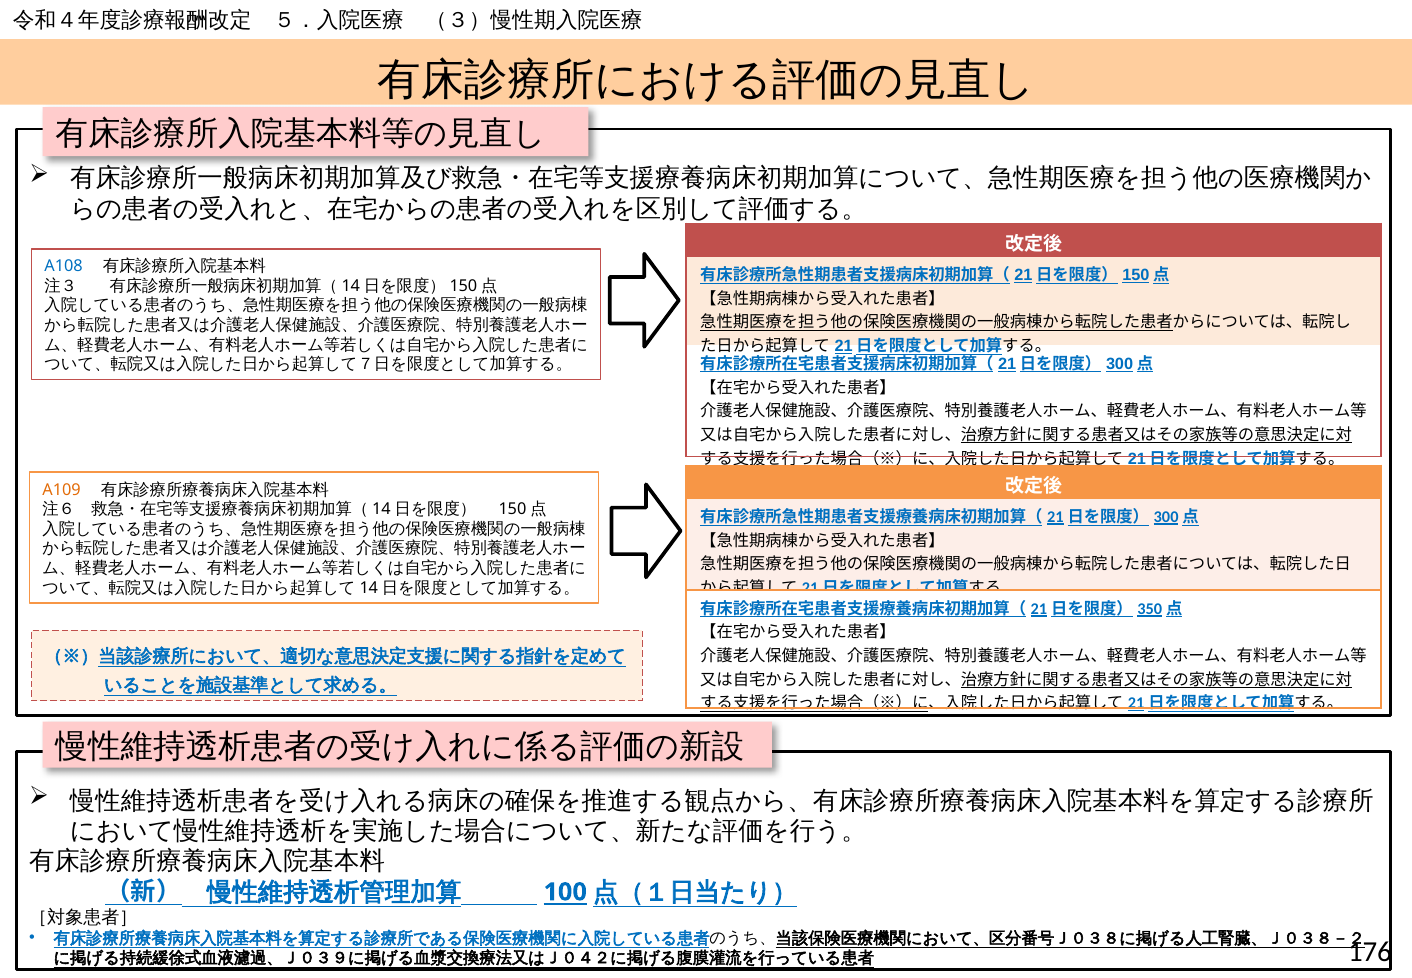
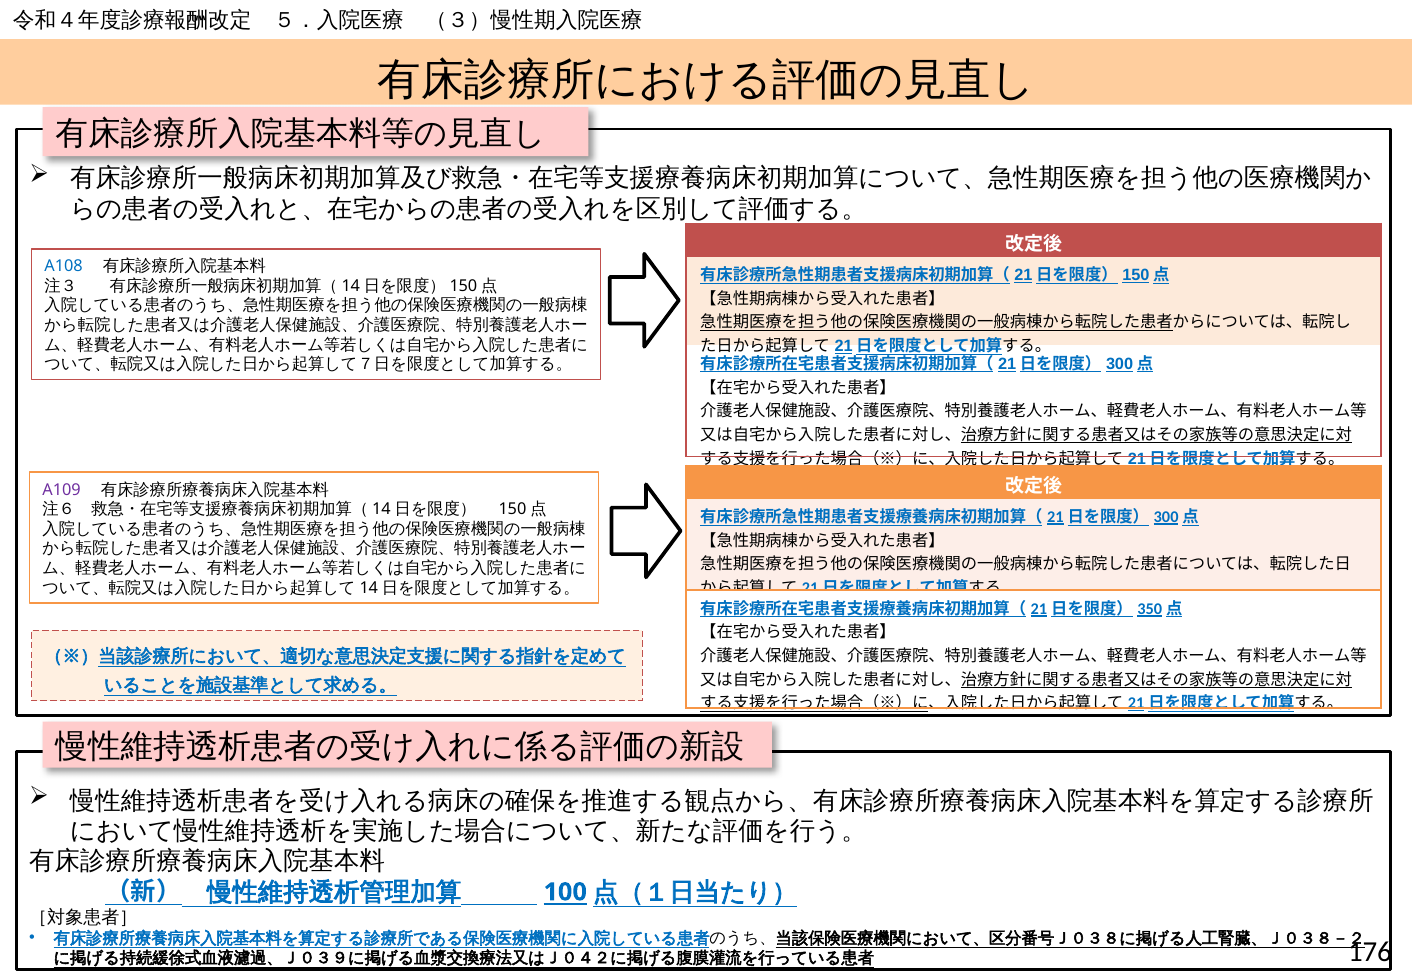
A109 colour: orange -> purple (62, 489)
